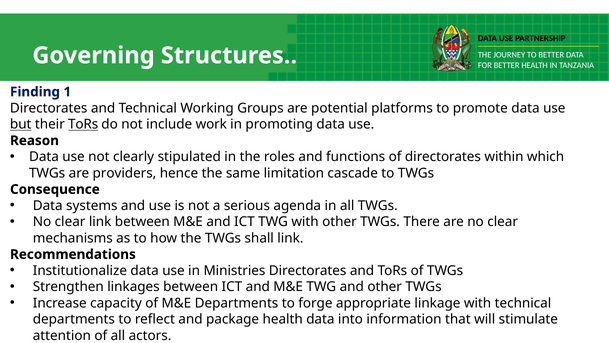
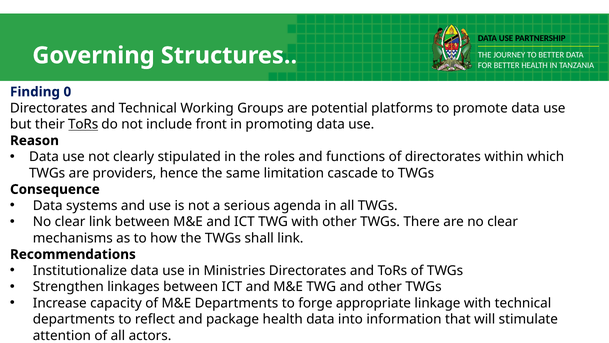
1: 1 -> 0 (67, 92)
but underline: present -> none (21, 124)
work: work -> front (211, 124)
